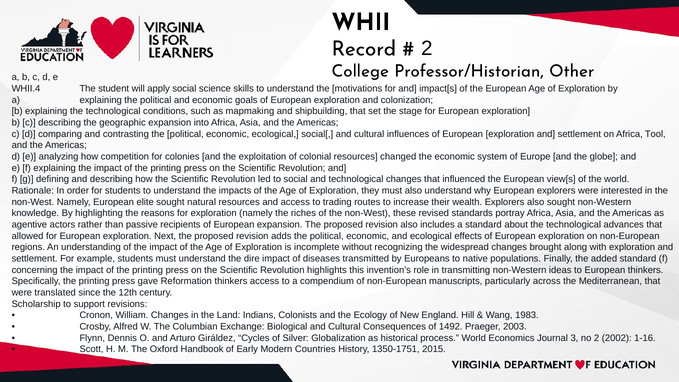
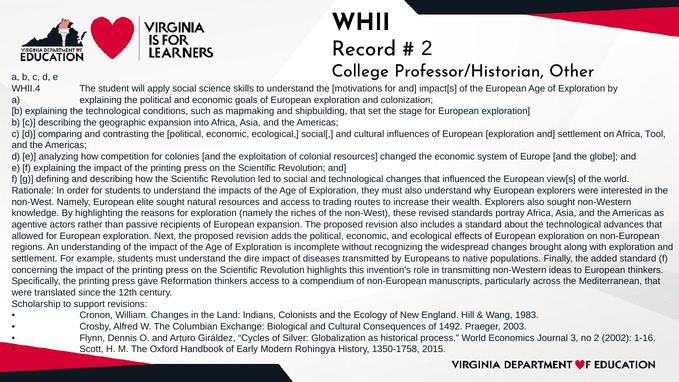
Countries: Countries -> Rohingya (315, 349)
1350-1751: 1350-1751 -> 1350-1758 (396, 349)
